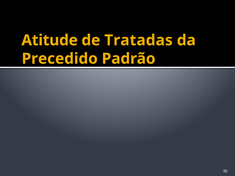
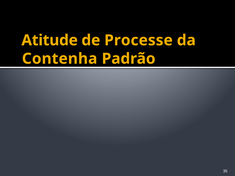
Tratadas: Tratadas -> Processe (139, 40)
Precedido: Precedido -> Contenha (60, 59)
